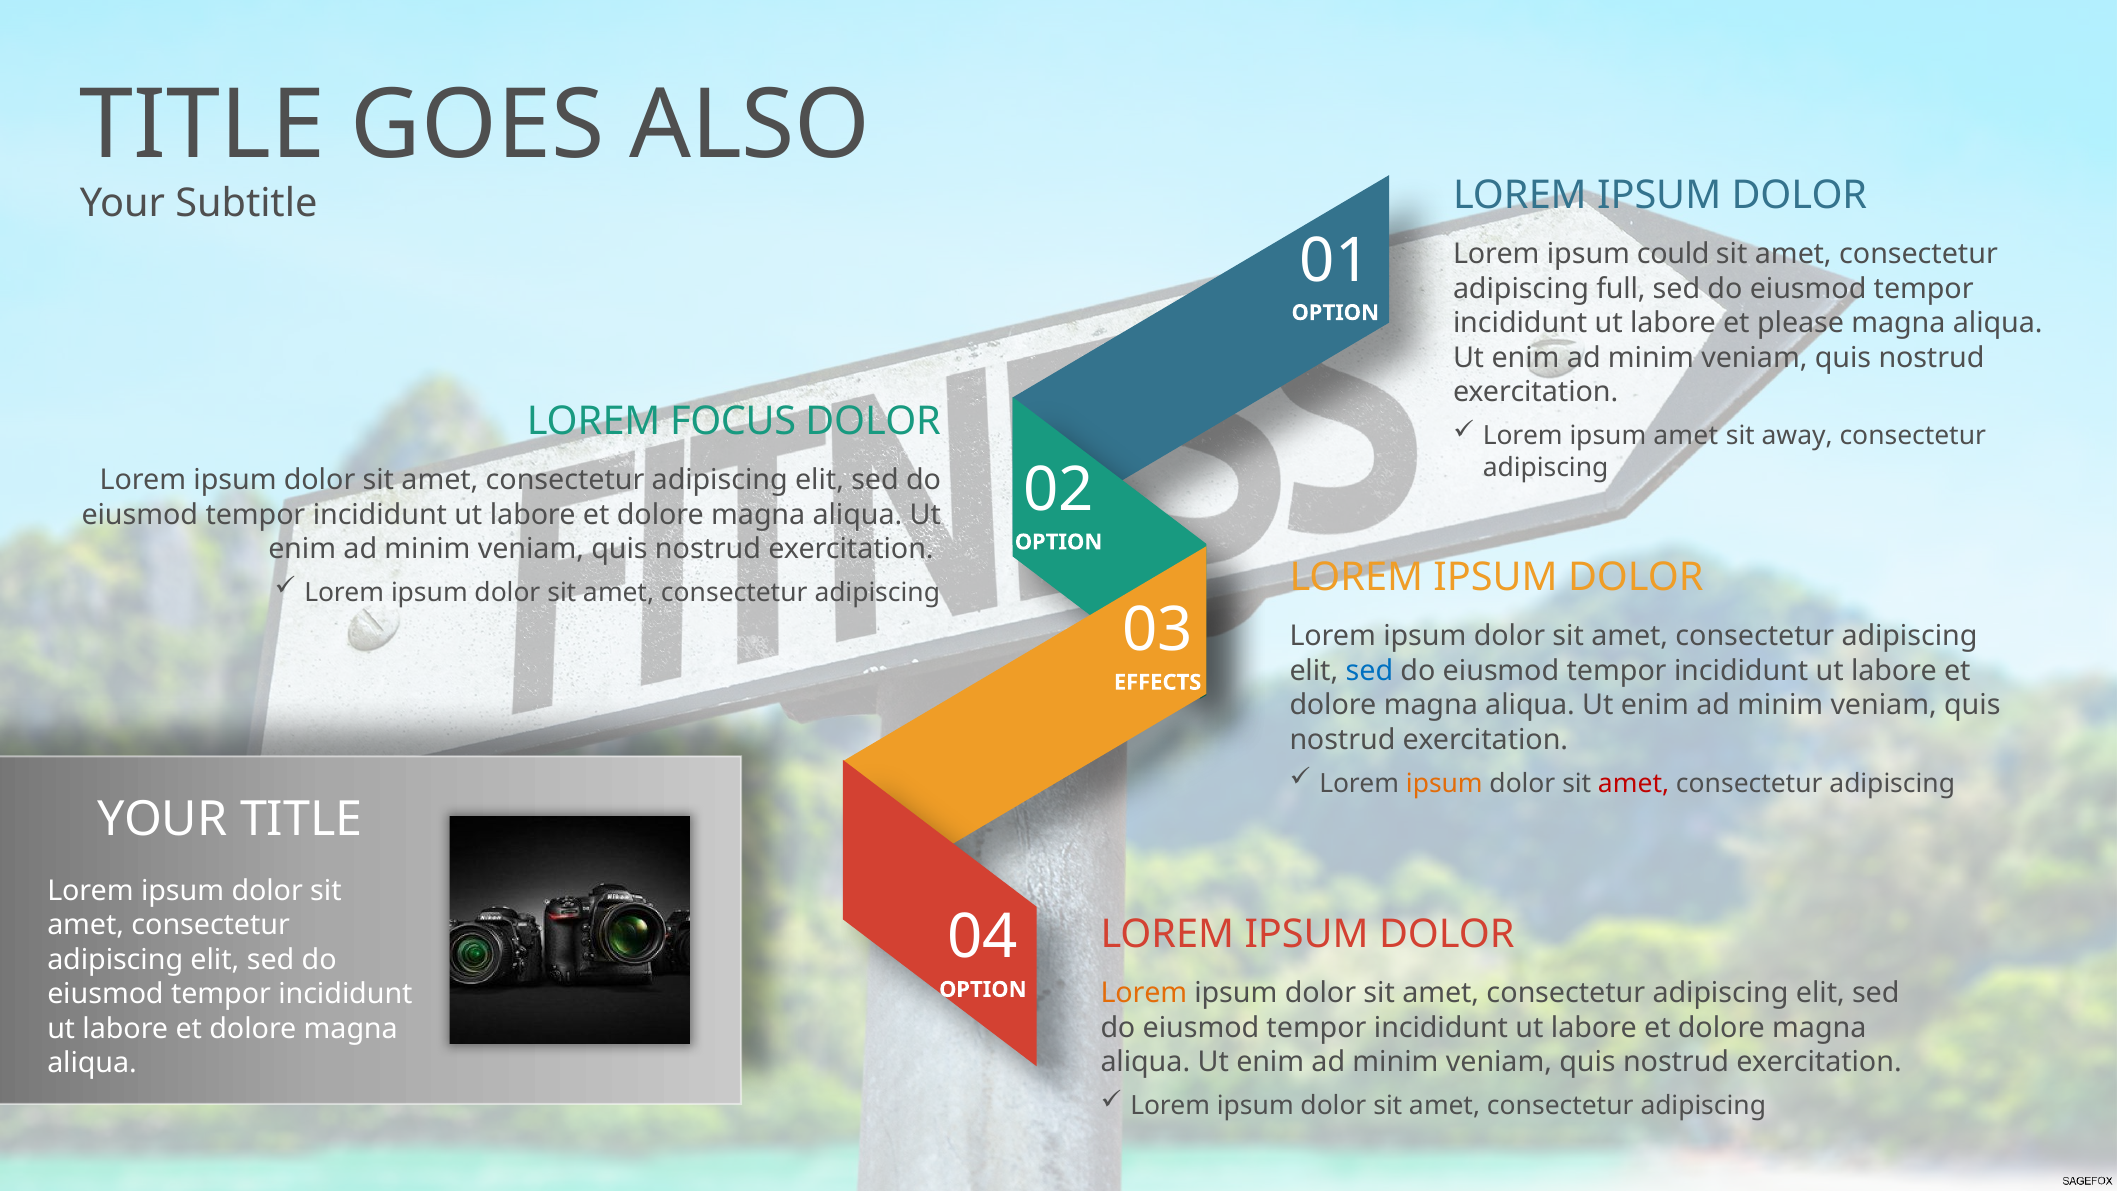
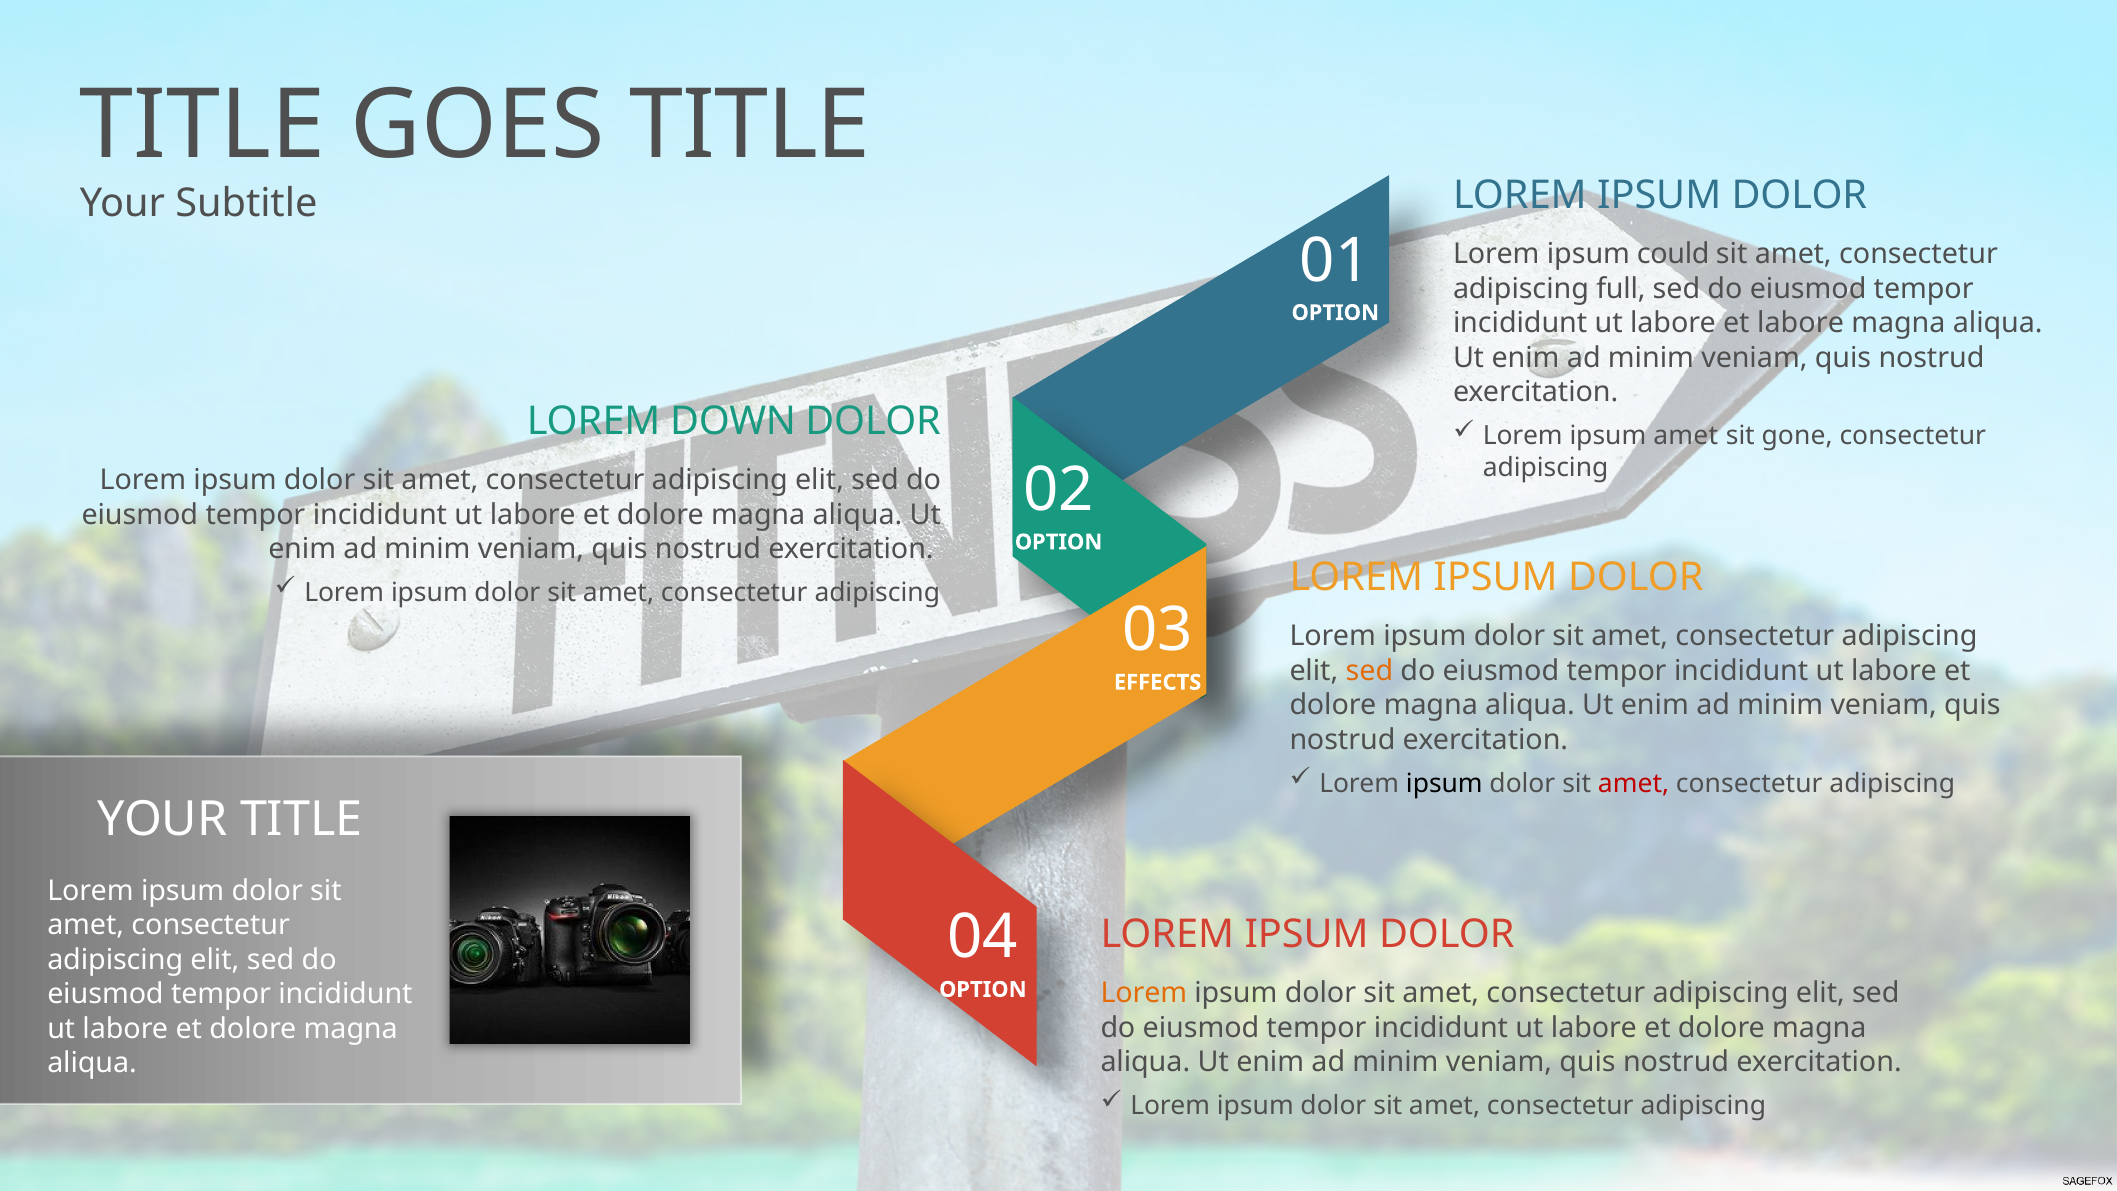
GOES ALSO: ALSO -> TITLE (750, 126)
et please: please -> labore (1801, 323)
FOCUS: FOCUS -> DOWN (733, 421)
away: away -> gone (1797, 436)
sed colour: blue -> orange (1369, 671)
ipsum colour: orange -> black (1444, 783)
